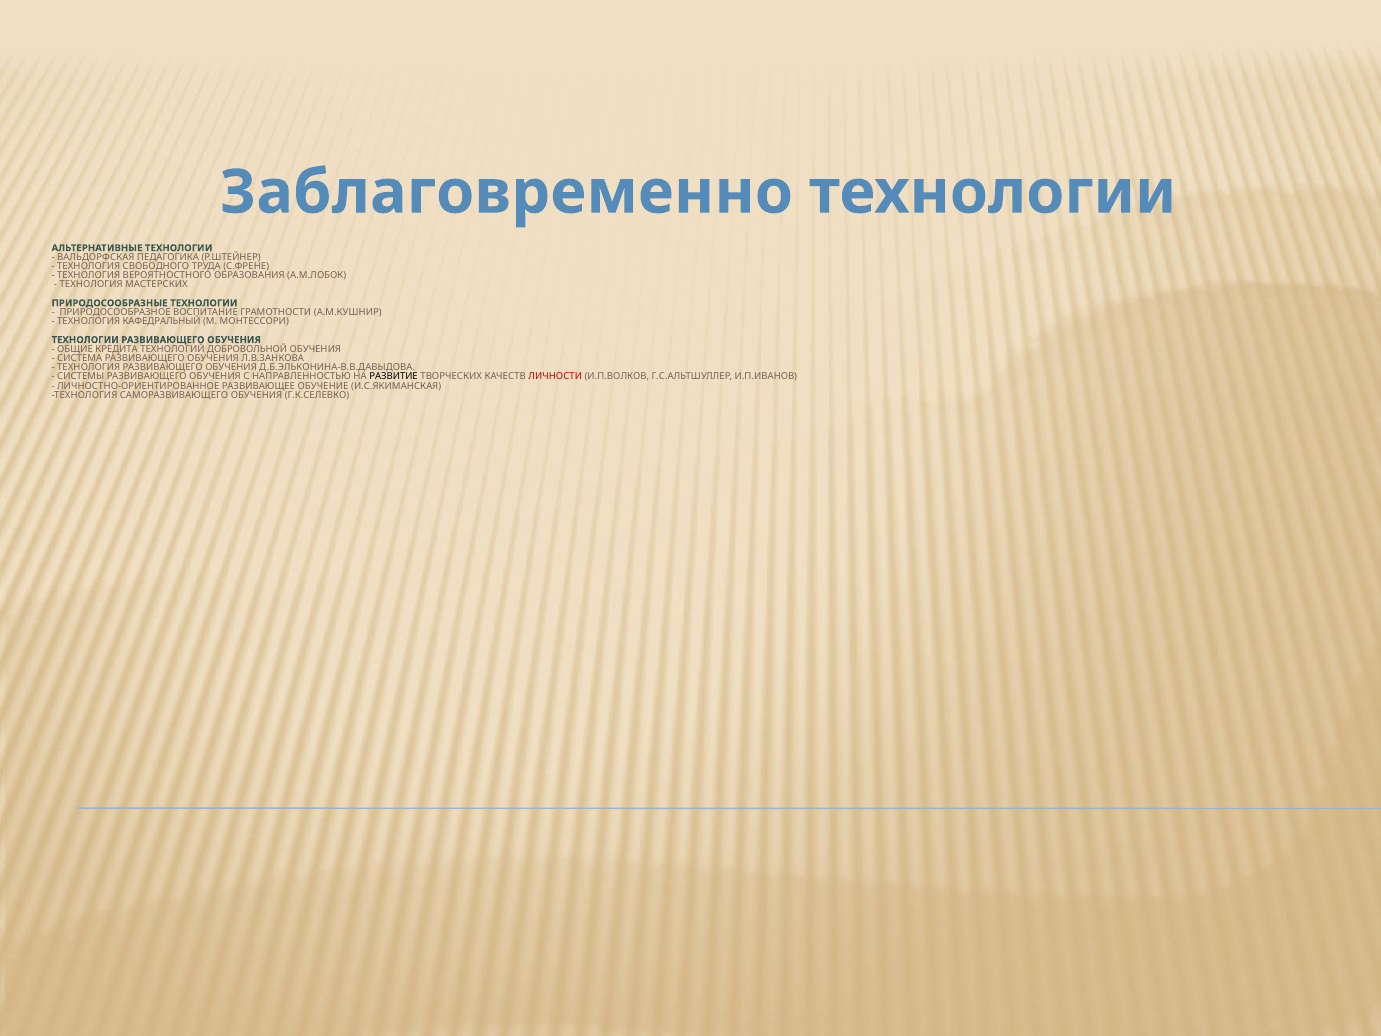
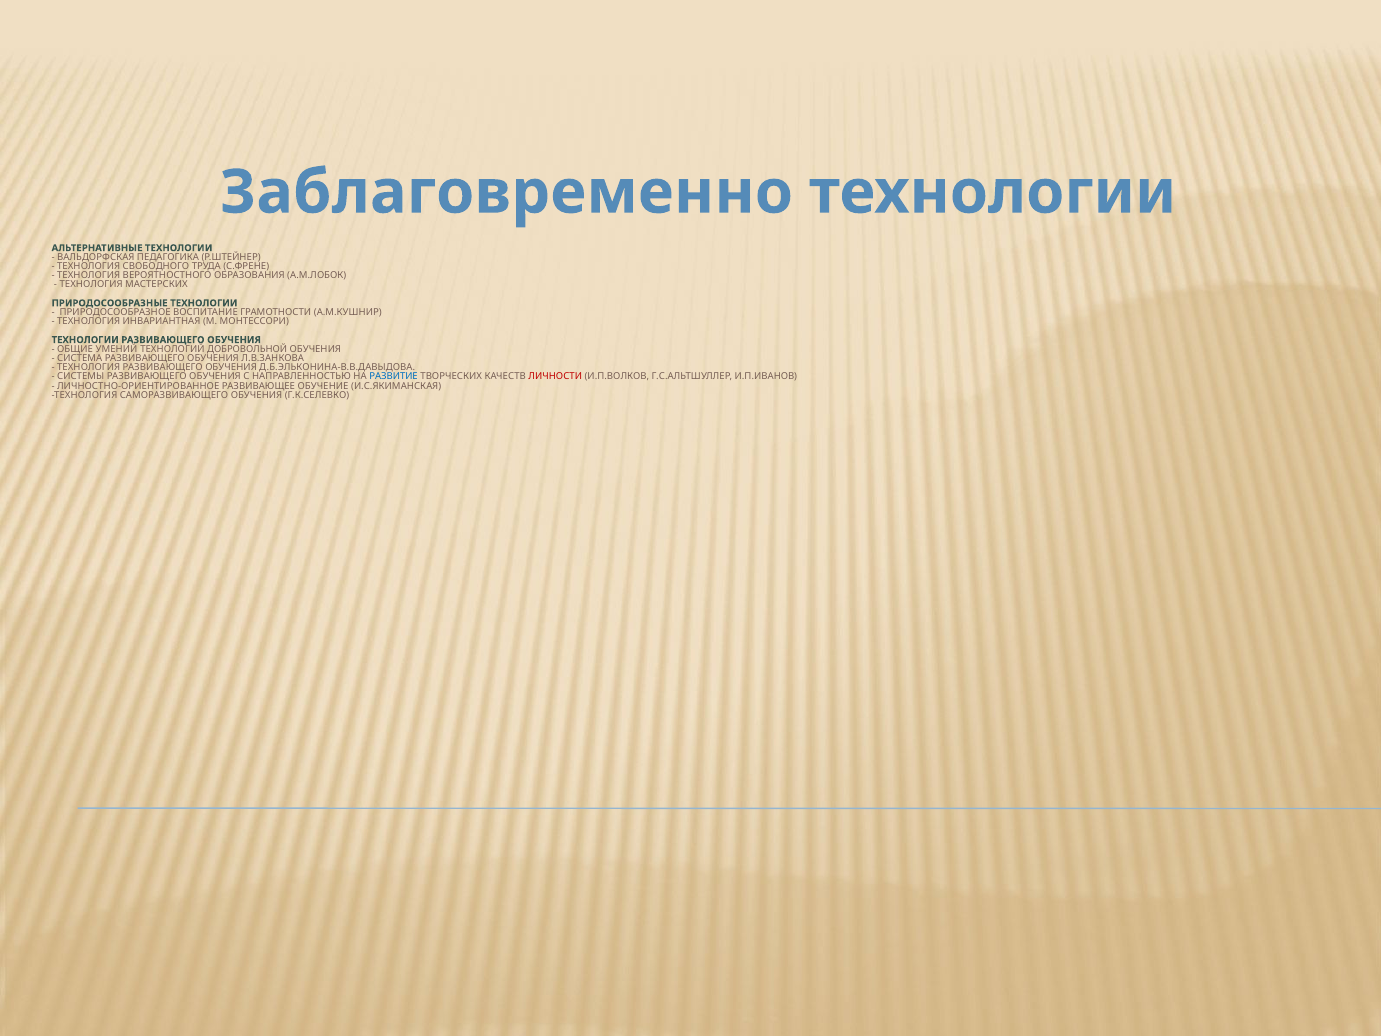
КАФЕДРАЛЬНЫЙ: КАФЕДРАЛЬНЫЙ -> ИНВАРИАНТНАЯ (162, 321)
КРЕДИТА: КРЕДИТА -> УМЕНИЙ (117, 349)
РАЗВИТИЕ colour: black -> blue (394, 377)
